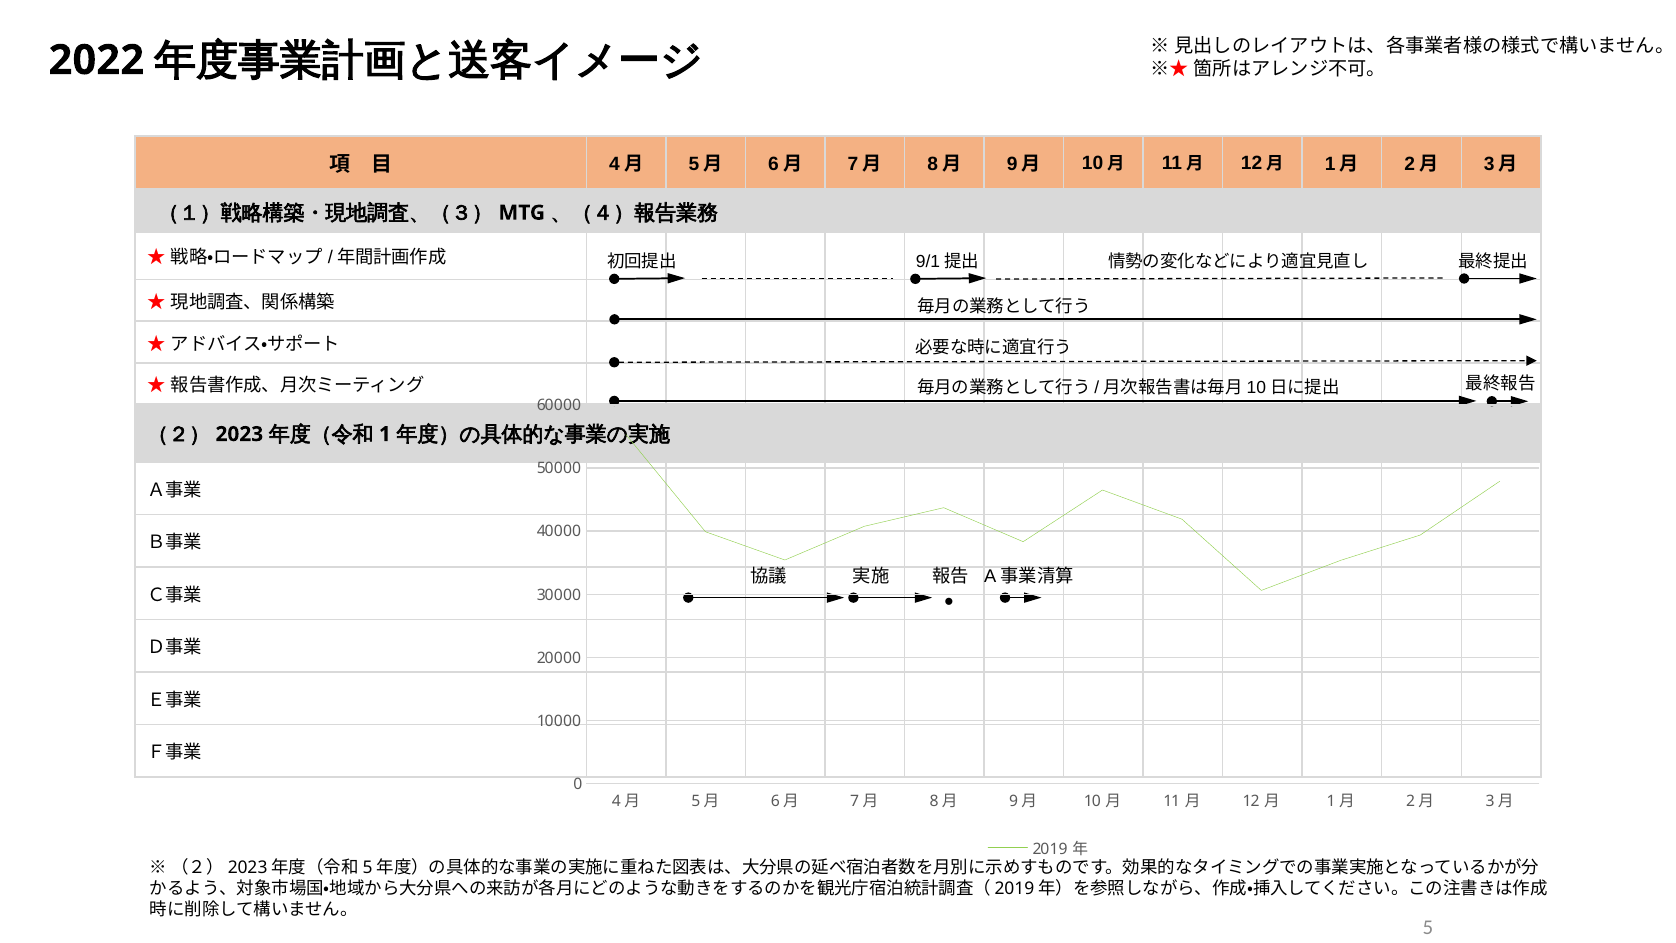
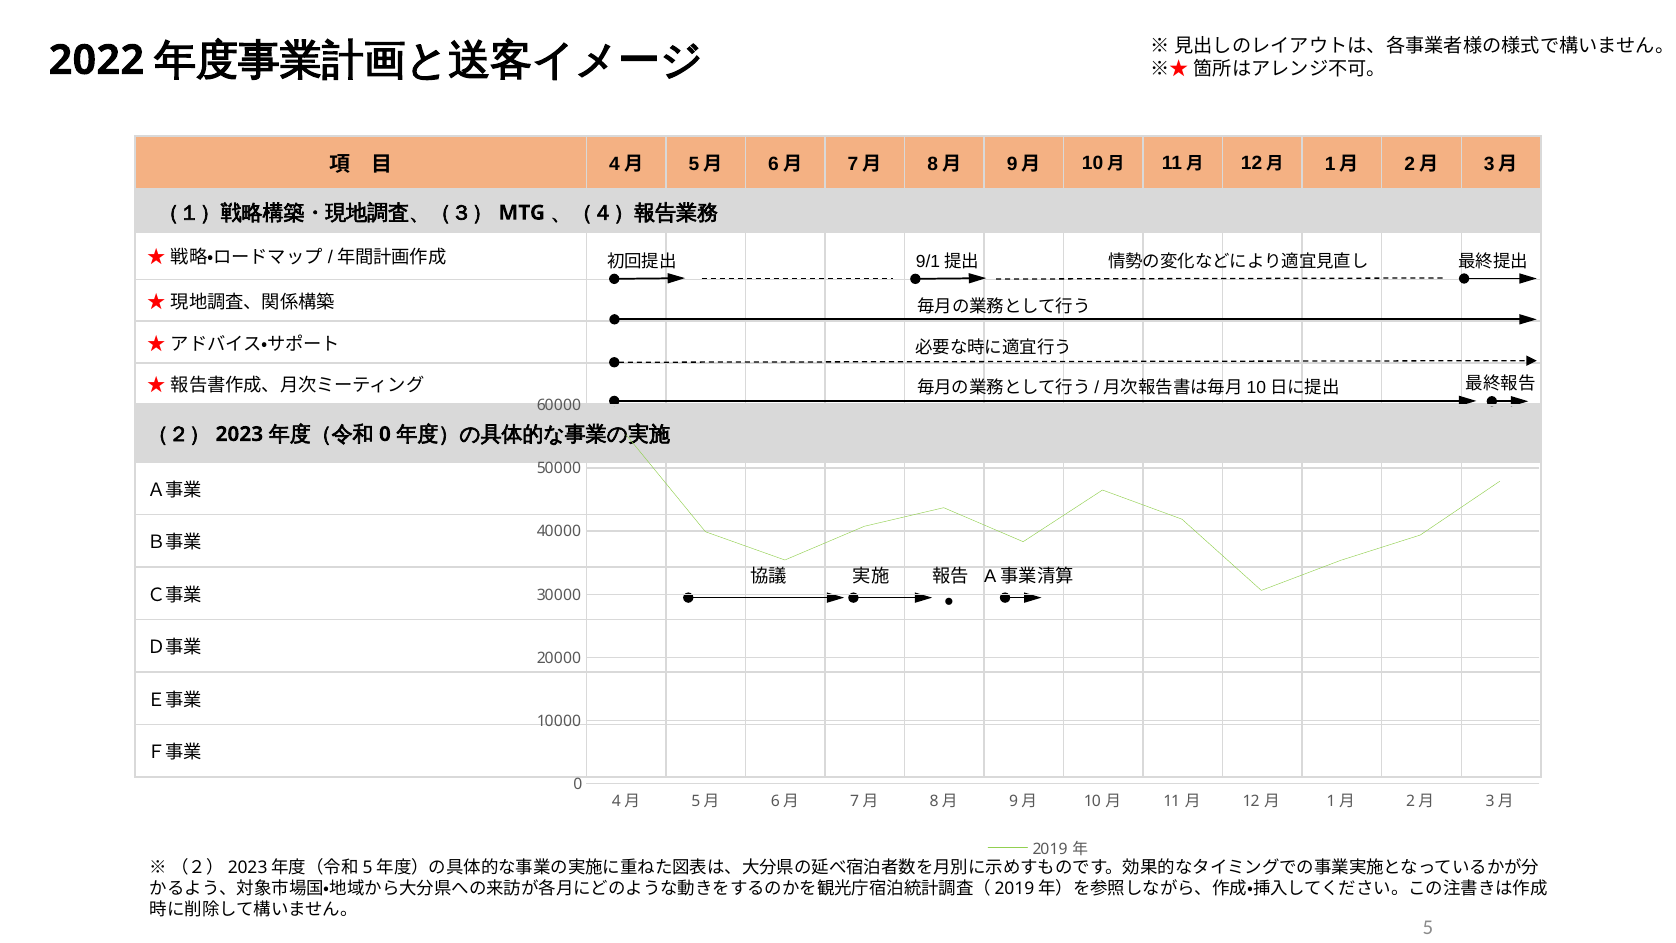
1: 1 -> 0 (385, 434)
